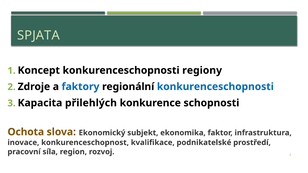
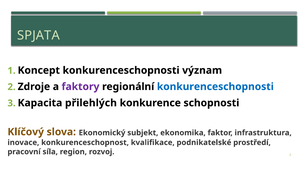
regiony: regiony -> význam (202, 70)
faktory colour: blue -> purple (81, 87)
Ochota: Ochota -> Klíčový (26, 132)
